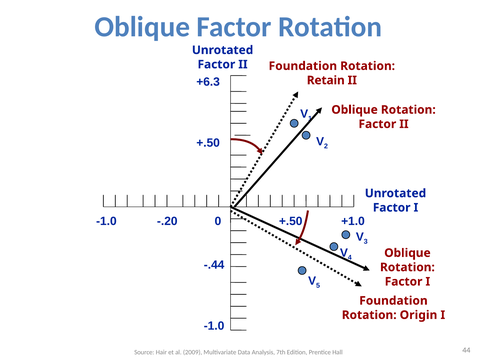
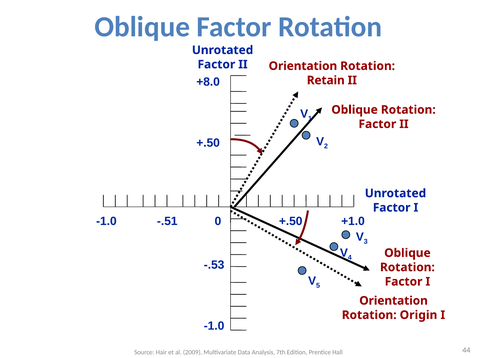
Foundation: Foundation -> Orientation (303, 66)
+6.3: +6.3 -> +8.0 (208, 82)
-.20: -.20 -> -.51 (167, 221)
-.44: -.44 -> -.53 (214, 265)
Foundation: Foundation -> Orientation (394, 300)
